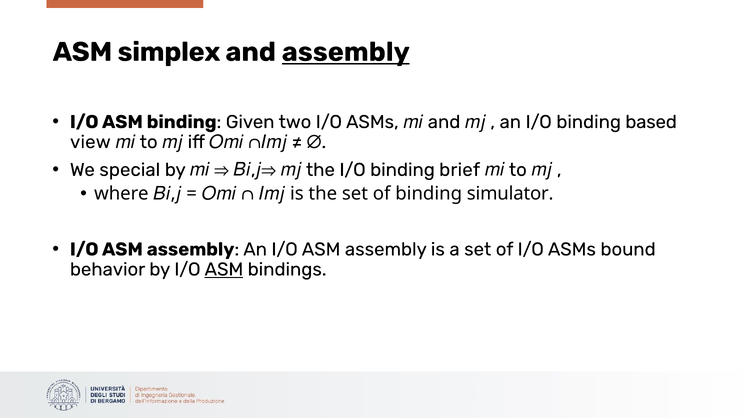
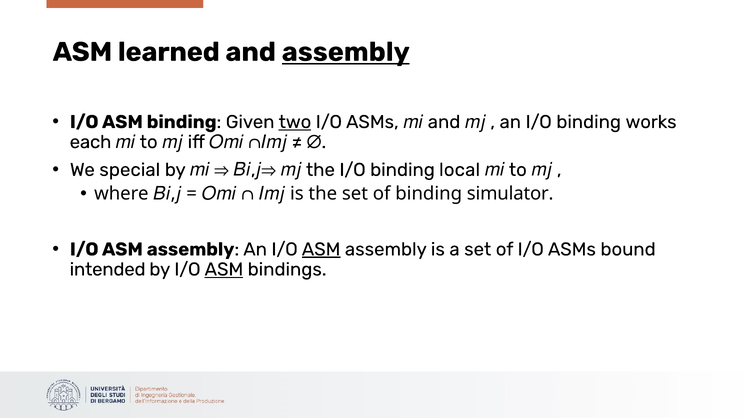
simplex: simplex -> learned (169, 52)
two underline: none -> present (295, 122)
based: based -> works (651, 122)
view: view -> each (91, 142)
brief: brief -> local (460, 170)
ASM underline: none -> present (321, 249)
behavior: behavior -> intended (108, 269)
